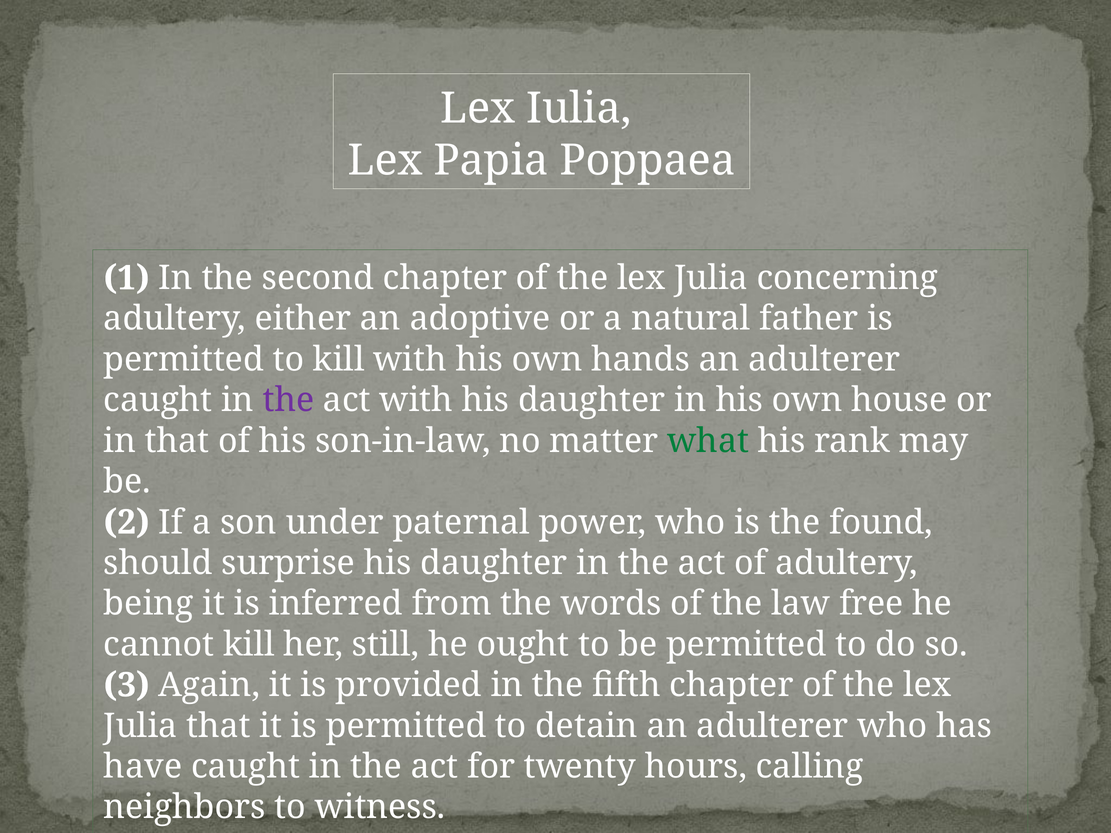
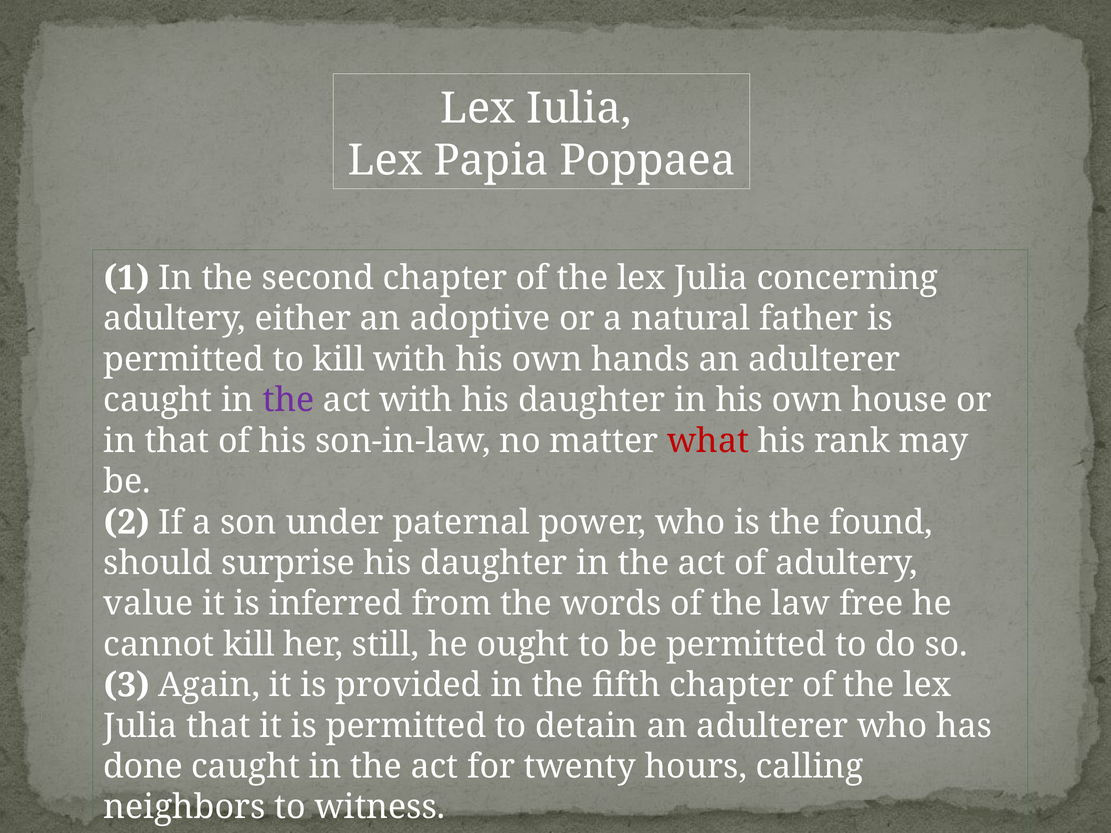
what colour: green -> red (708, 441)
being: being -> value (148, 604)
have: have -> done (143, 767)
